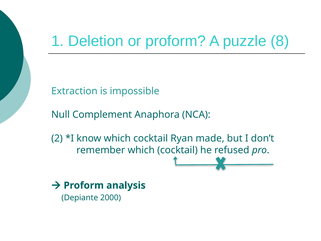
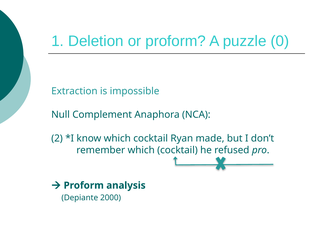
8: 8 -> 0 (280, 41)
